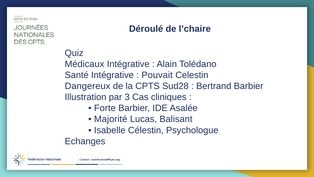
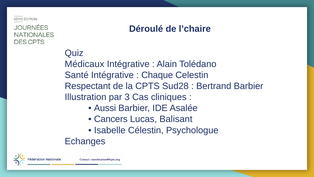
Pouvait: Pouvait -> Chaque (157, 75)
Dangereux: Dangereux -> Respectant (88, 86)
Forte: Forte -> Aussi (105, 108)
Majorité: Majorité -> Cancers (111, 119)
